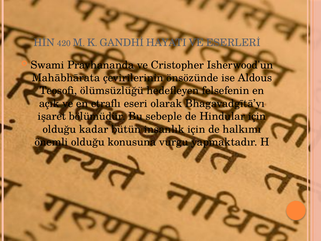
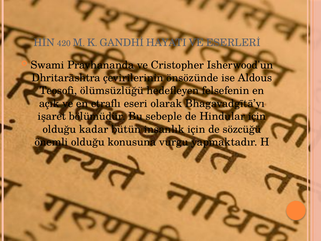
Mahābhārata: Mahābhārata -> Dhritarāshtra (66, 78)
halkımı: halkımı -> sözcüğü (242, 129)
